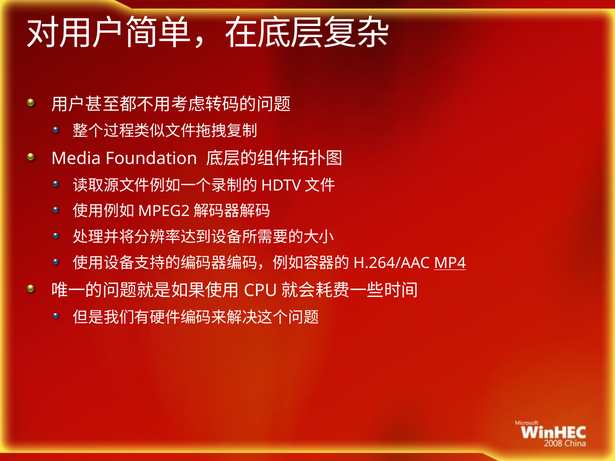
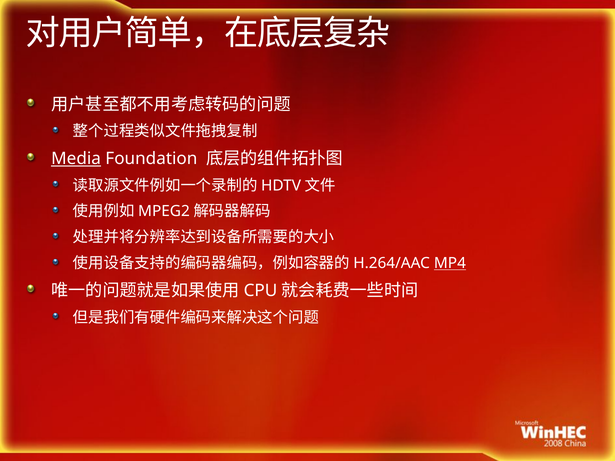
Media underline: none -> present (76, 159)
